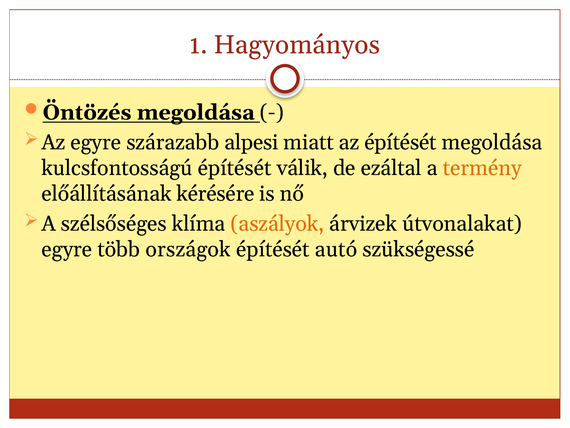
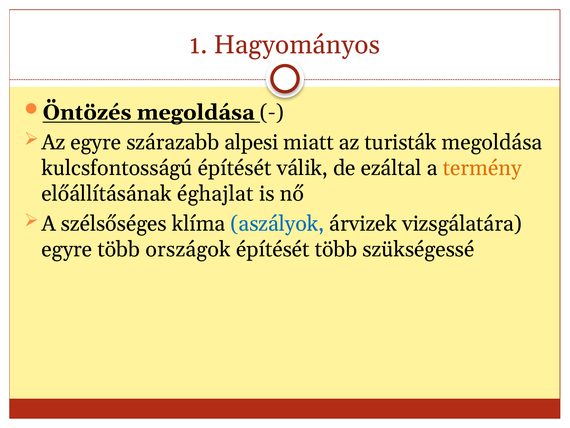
az építését: építését -> turisták (401, 142)
kérésére: kérésére -> éghajlat (215, 194)
aszályok colour: orange -> blue (277, 224)
útvonalakat: útvonalakat -> vizsgálatára (462, 224)
építését autó: autó -> több (336, 249)
